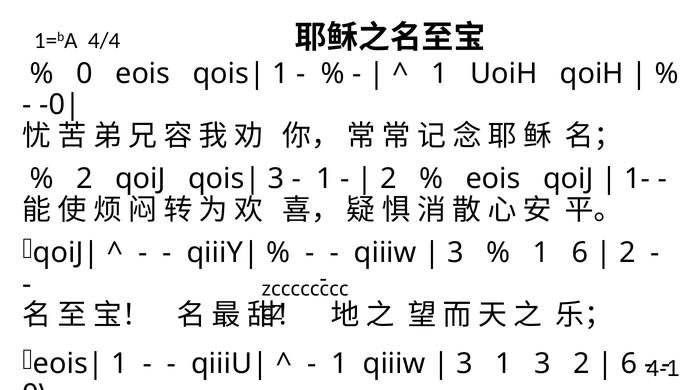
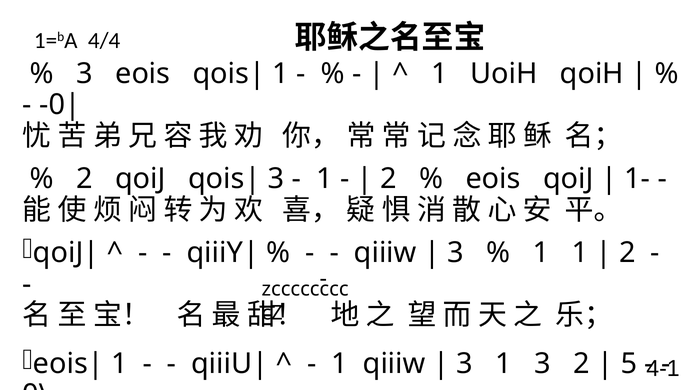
0: 0 -> 3 (85, 74)
1 6: 6 -> 1 (580, 253)
6: 6 -> 5 (629, 364)
